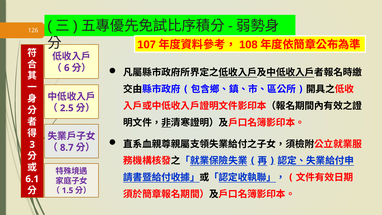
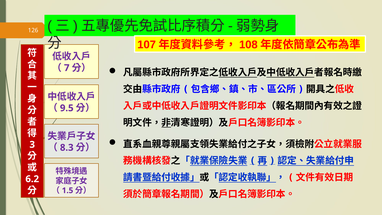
6: 6 -> 7 (67, 68)
2.5: 2.5 -> 9.5 (67, 108)
8.7: 8.7 -> 8.3 (67, 148)
6.1: 6.1 -> 6.2 (32, 179)
